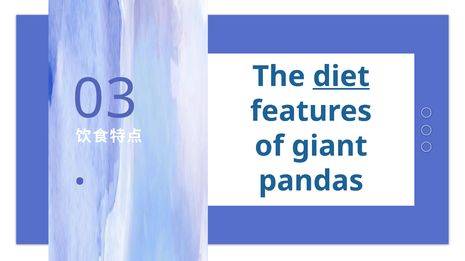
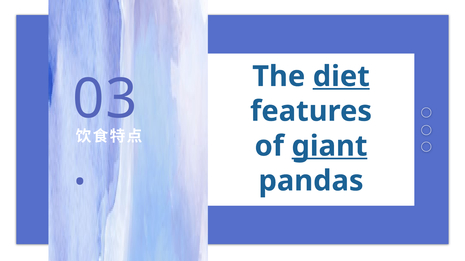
giant underline: none -> present (330, 146)
